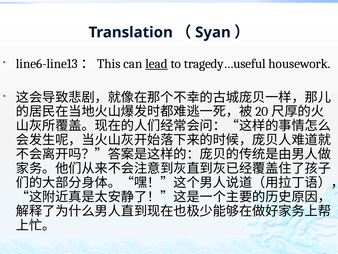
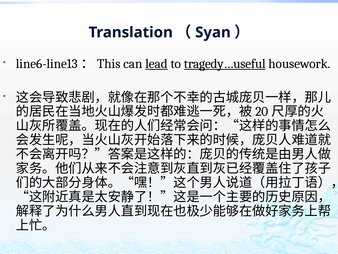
tragedy…useful underline: none -> present (225, 64)
